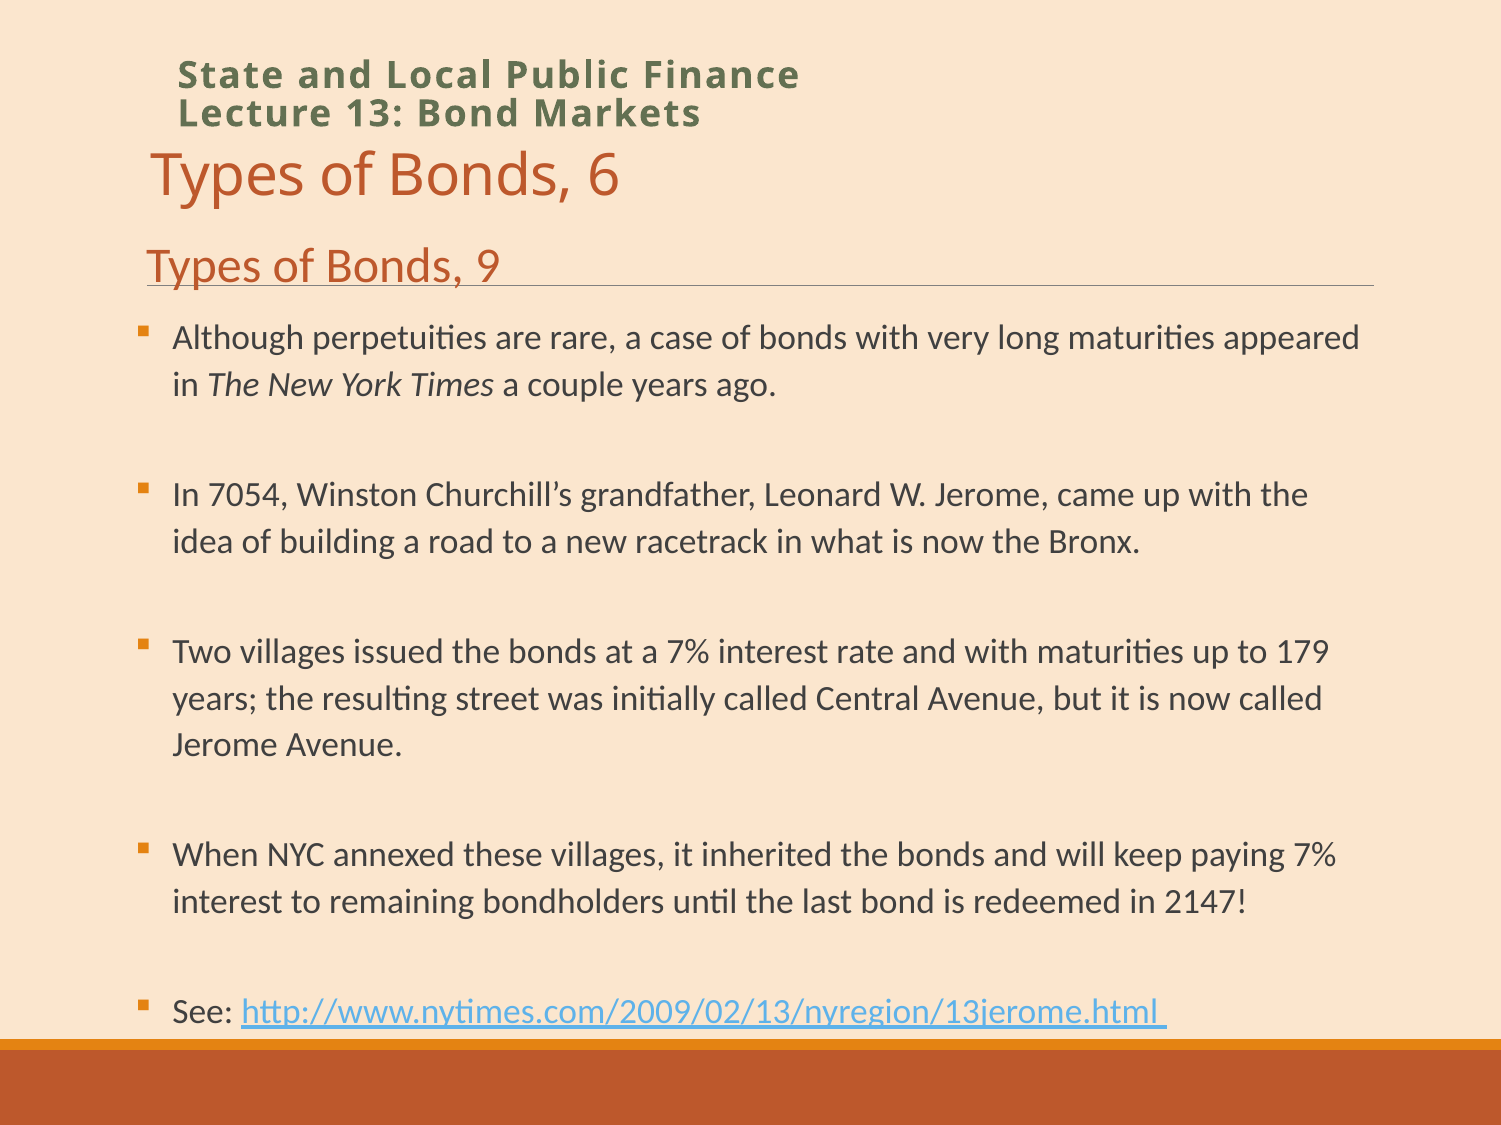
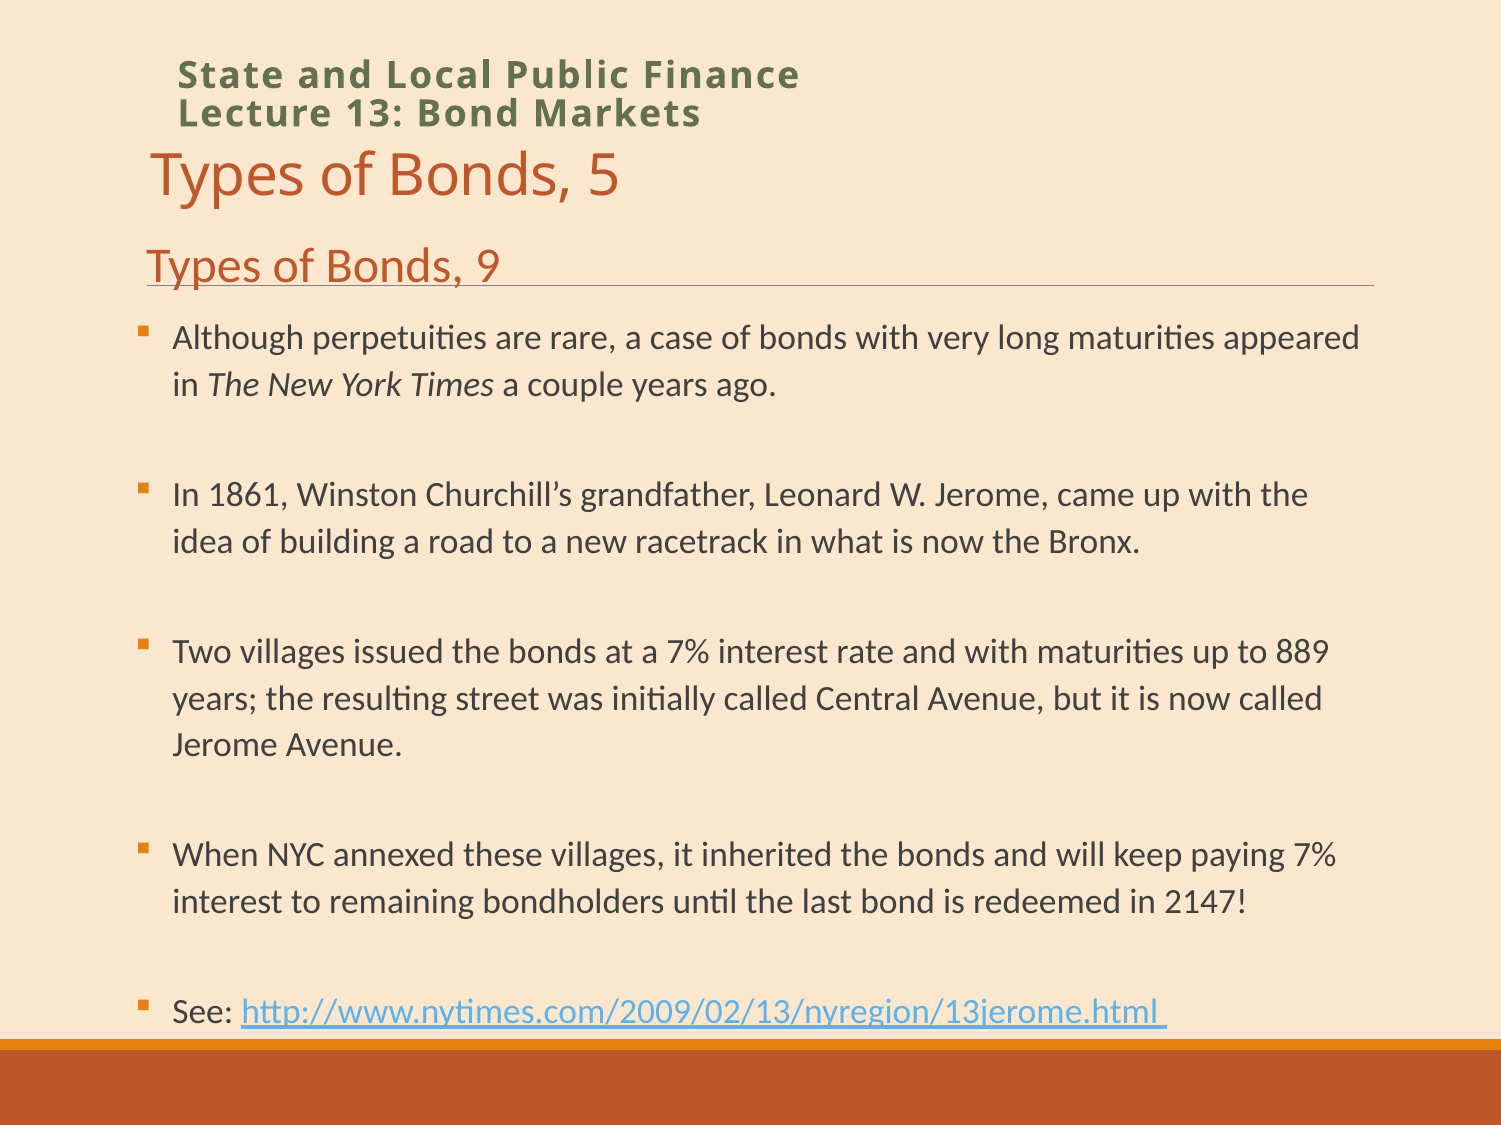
6: 6 -> 5 (604, 176)
7054: 7054 -> 1861 (248, 495)
179: 179 -> 889 (1302, 652)
